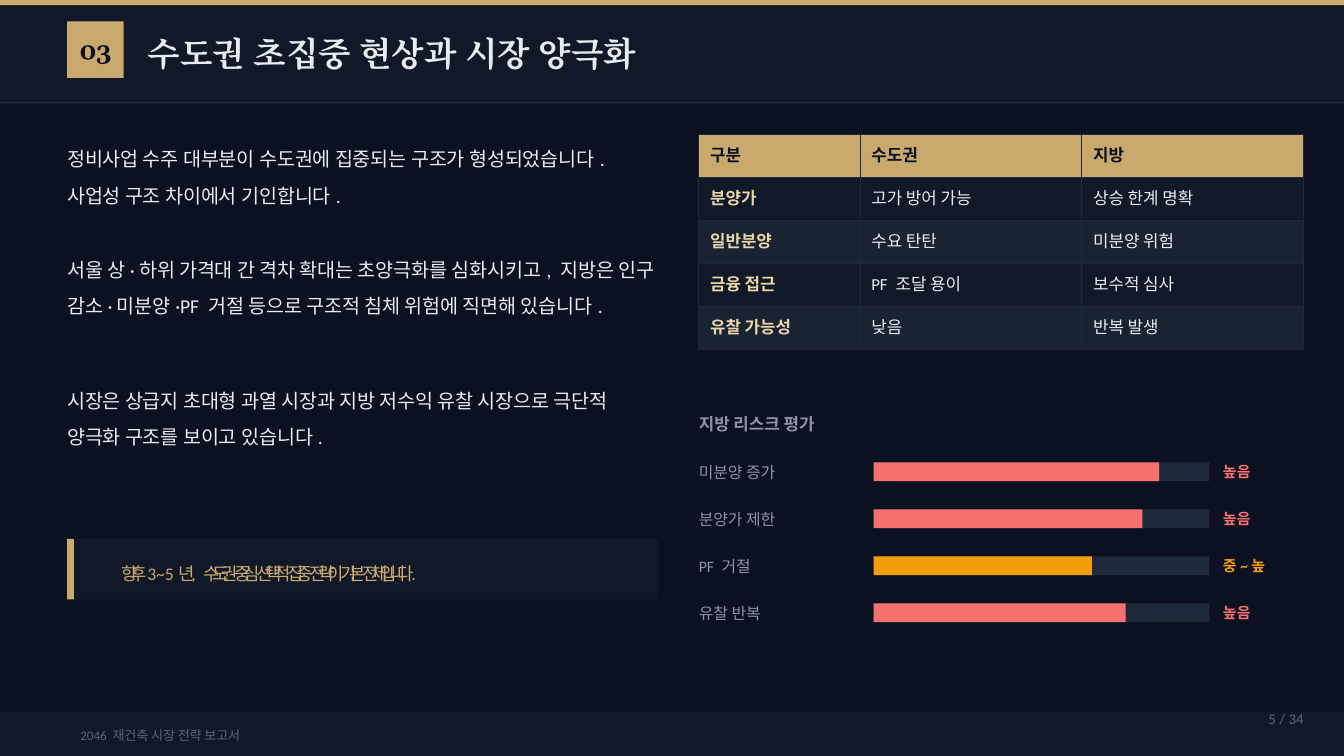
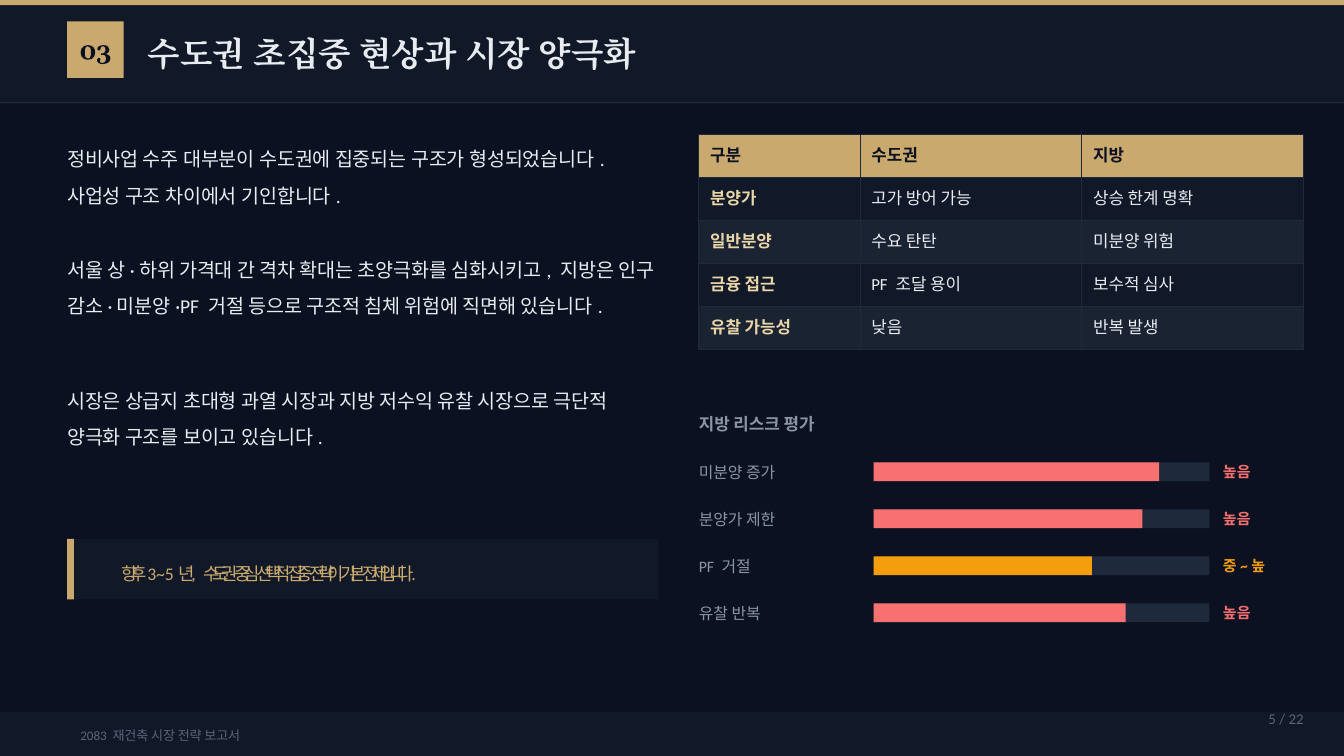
34: 34 -> 22 (1296, 720)
2046: 2046 -> 2083 (94, 736)
